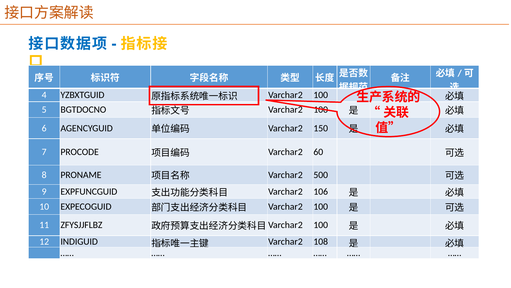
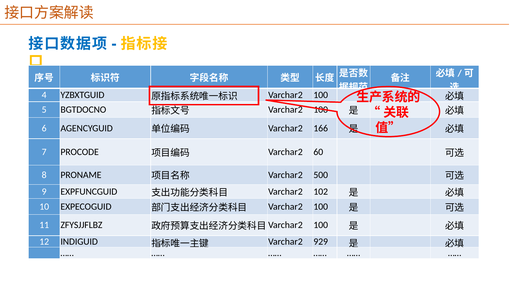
150: 150 -> 166 (321, 128)
106: 106 -> 102 (321, 191)
108: 108 -> 929 (321, 241)
